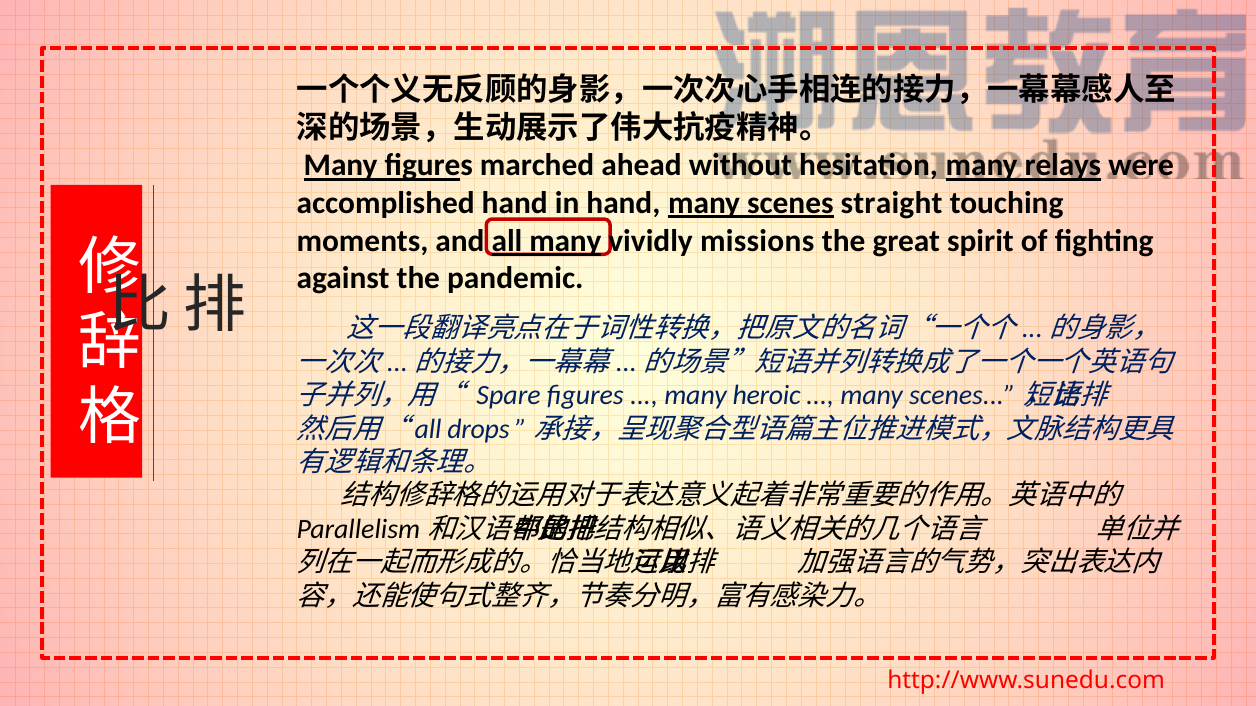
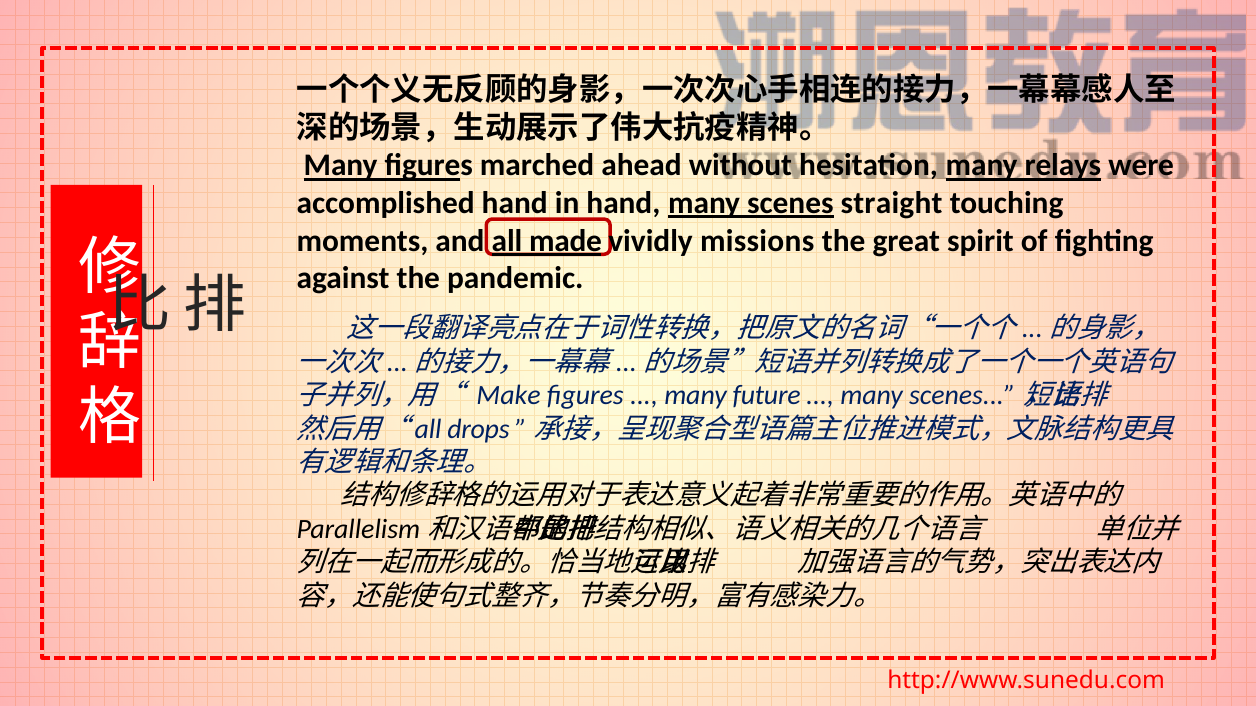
all many: many -> made (565, 241)
Spare: Spare -> Make (509, 396)
heroic: heroic -> future (767, 396)
